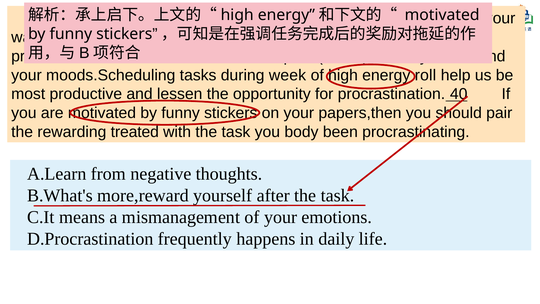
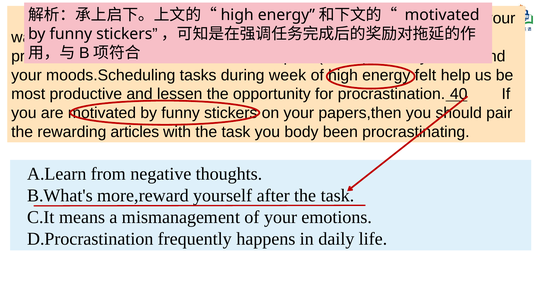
energy roll: roll -> felt (425, 75)
treated: treated -> articles (135, 132)
